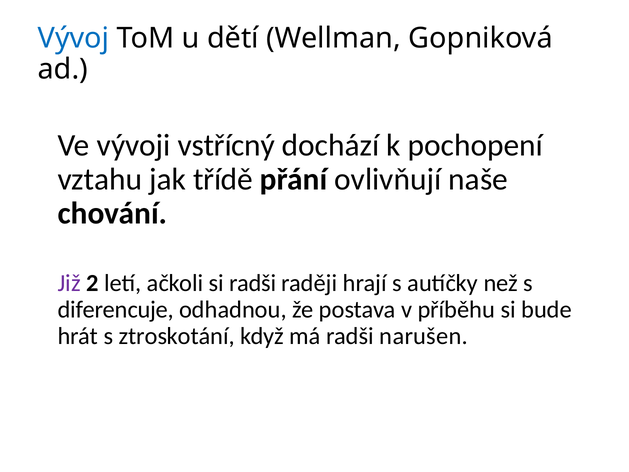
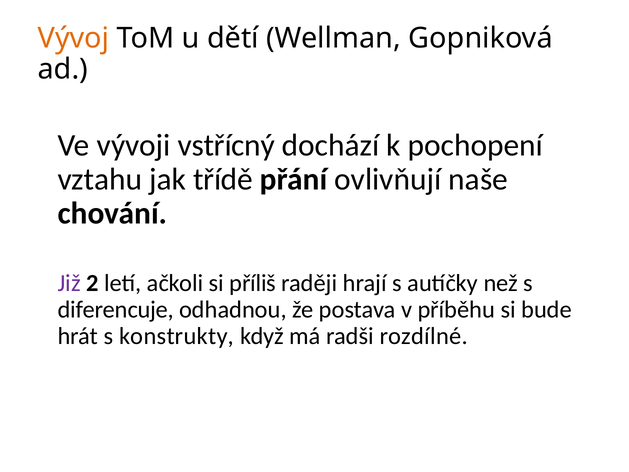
Vývoj colour: blue -> orange (73, 38)
si radši: radši -> příliš (253, 283)
ztroskotání: ztroskotání -> konstrukty (177, 336)
narušen: narušen -> rozdílné (424, 336)
